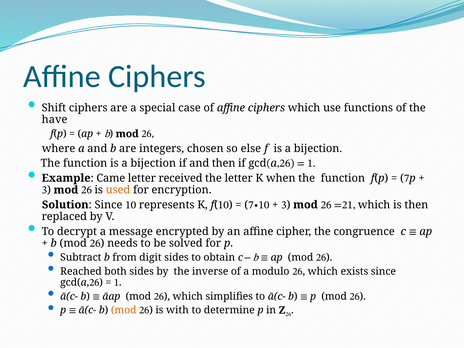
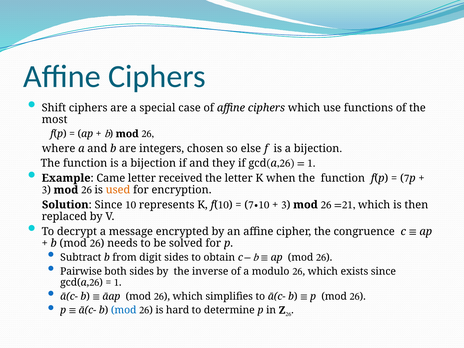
have: have -> most (55, 120)
and then: then -> they (224, 163)
Reached: Reached -> Pairwise (81, 271)
mod colour: orange -> blue (124, 310)
with: with -> hard (178, 310)
